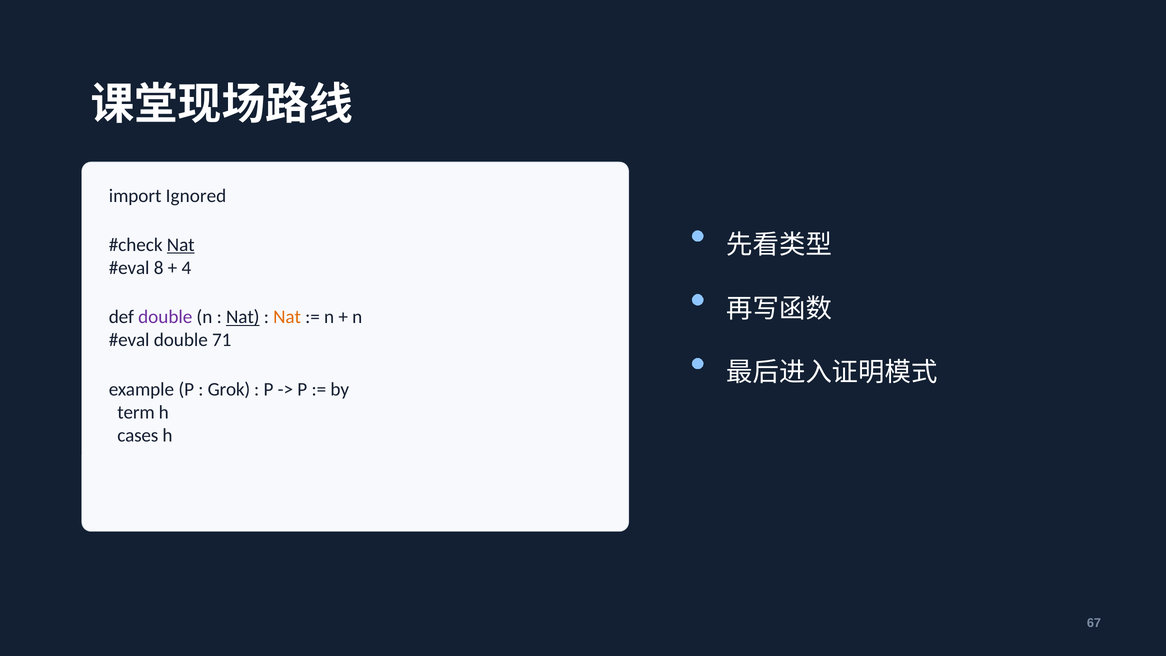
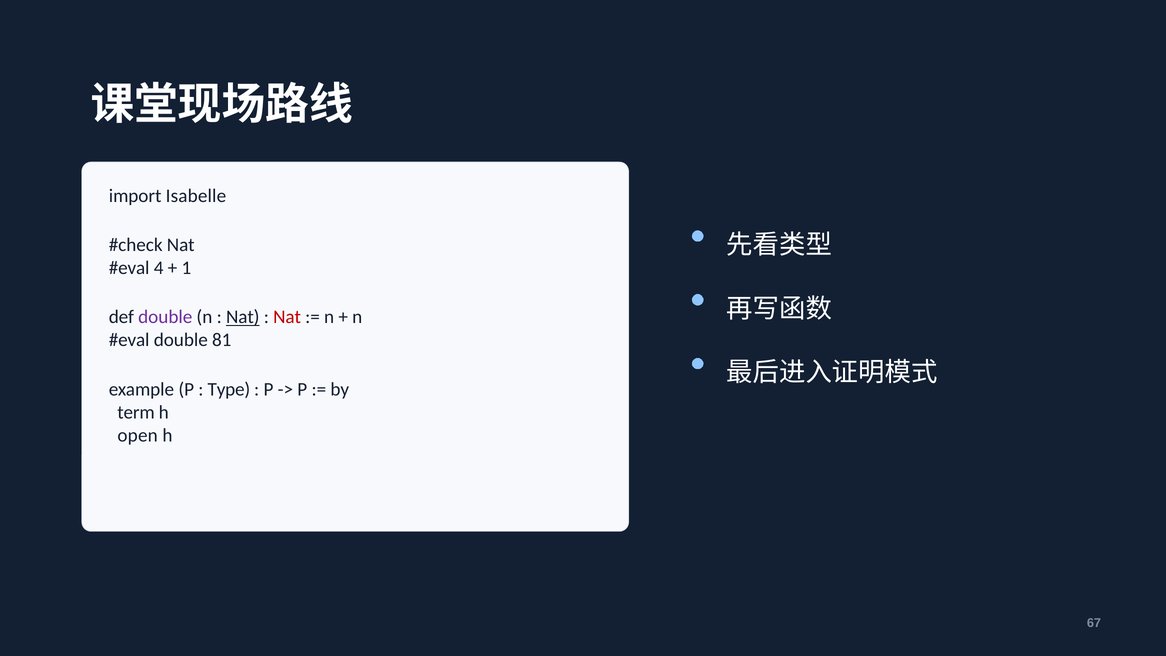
Ignored: Ignored -> Isabelle (196, 196)
Nat underline: present -> none (181, 245)
8: 8 -> 4 (159, 268)
4: 4 -> 1 (186, 268)
Nat colour: orange -> red (287, 317)
71: 71 -> 81 (222, 340)
Grok: Grok -> Type (229, 389)
cases: cases -> open (138, 435)
